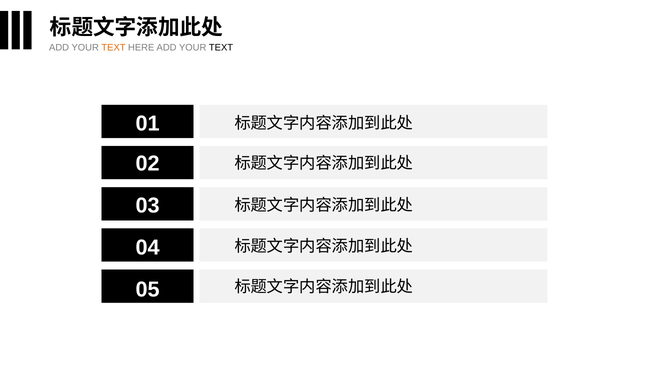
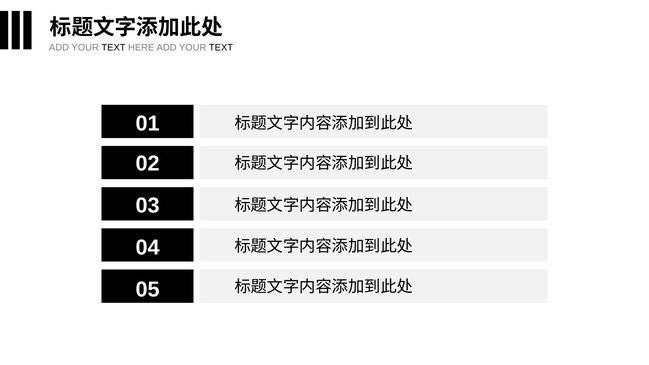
TEXT colour: orange -> black (113, 48)
